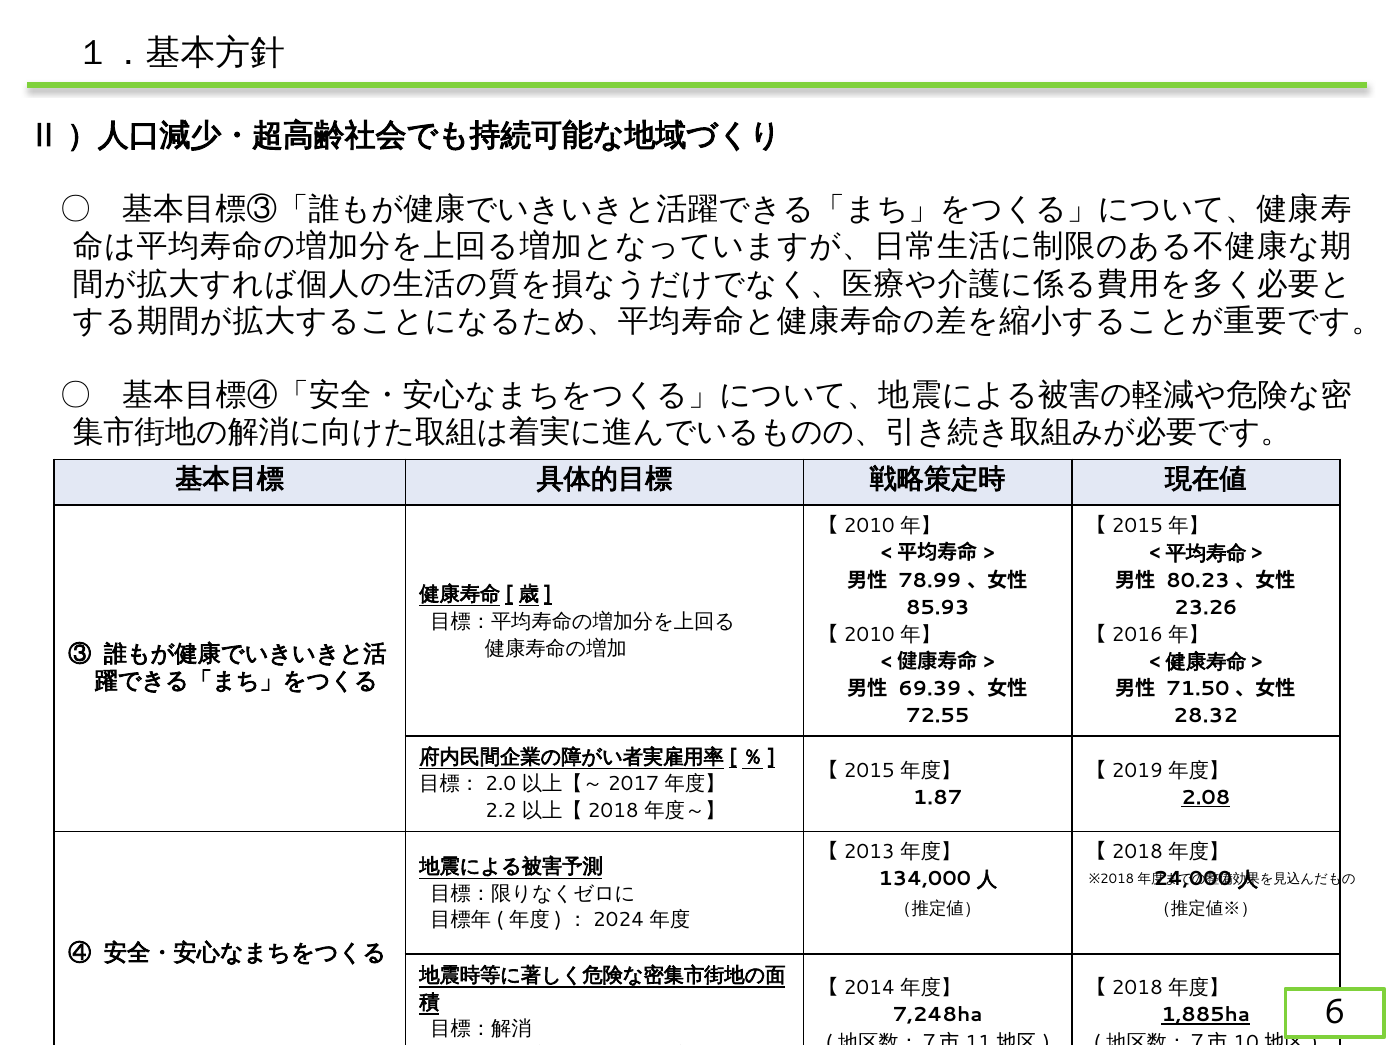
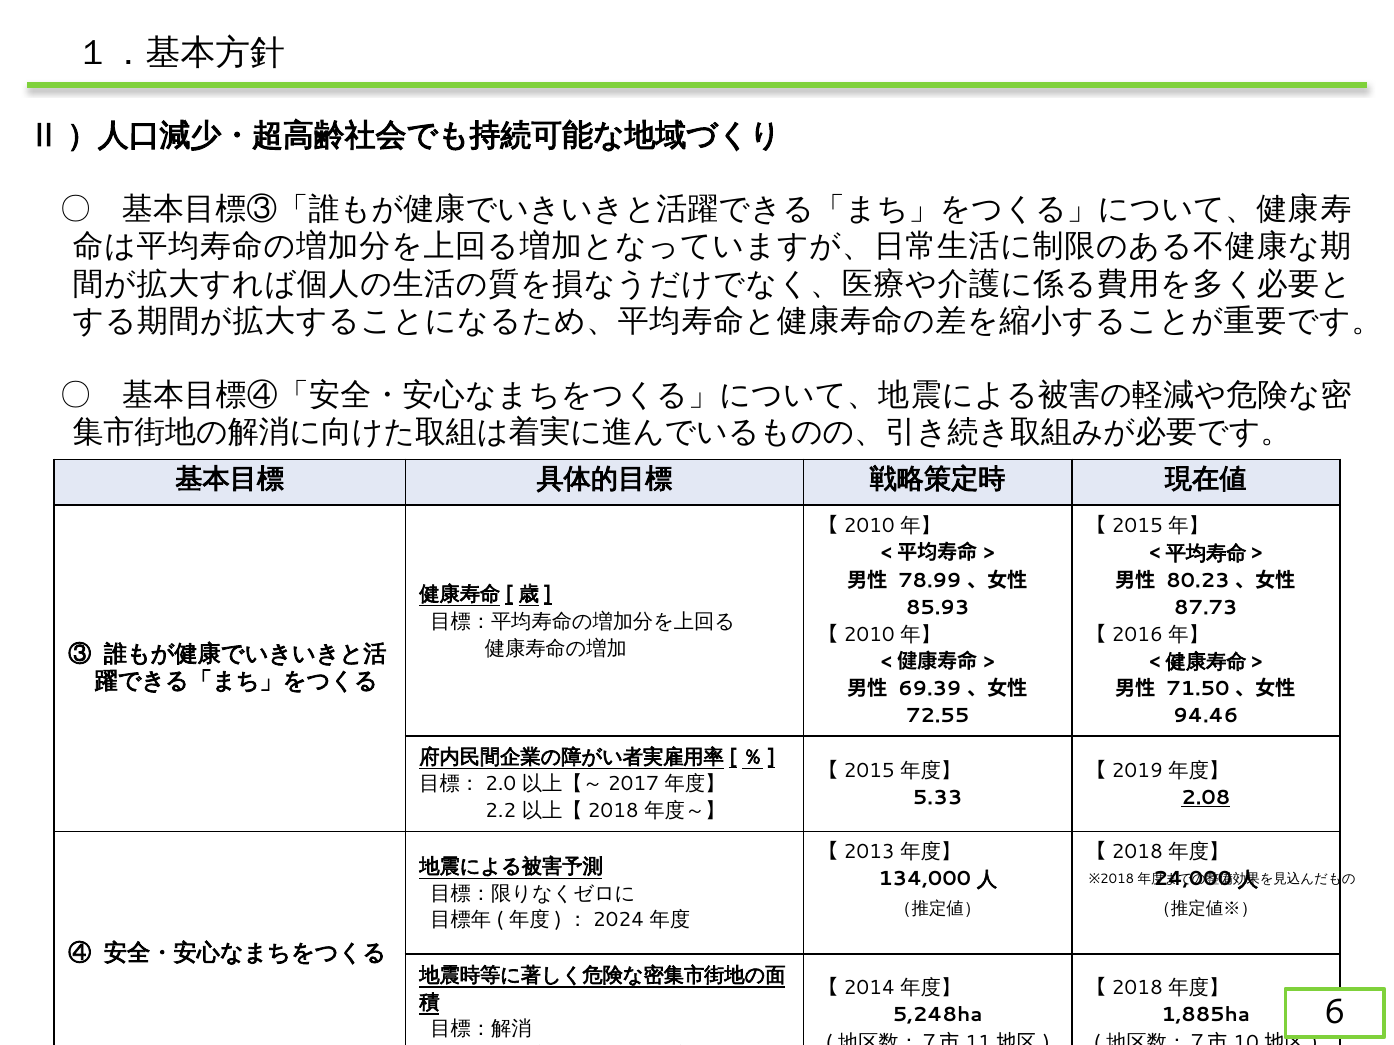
23.26: 23.26 -> 87.73 (1206, 608)
28.32: 28.32 -> 94.46 (1206, 716)
1.87: 1.87 -> 5.33 (938, 798)
7,248ha: 7,248ha -> 5,248ha (938, 1016)
1,885ha underline: present -> none (1206, 1016)
